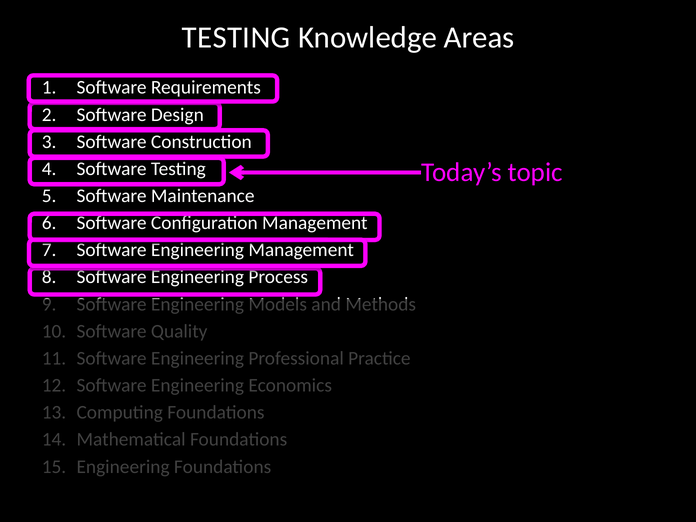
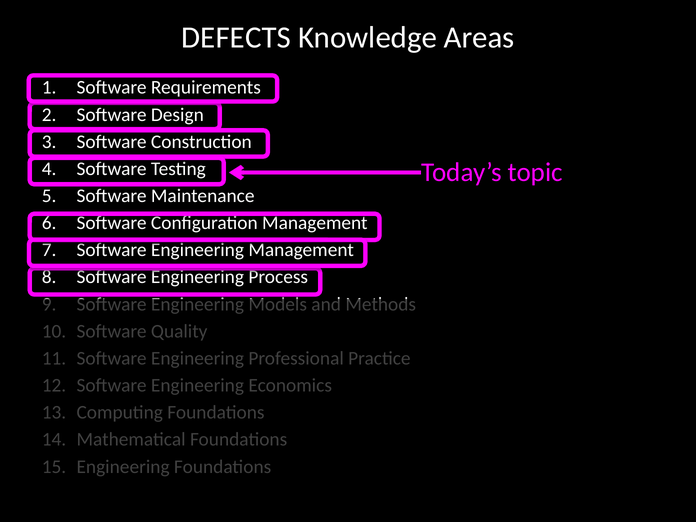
TESTING: TESTING -> DEFECTS (236, 38)
